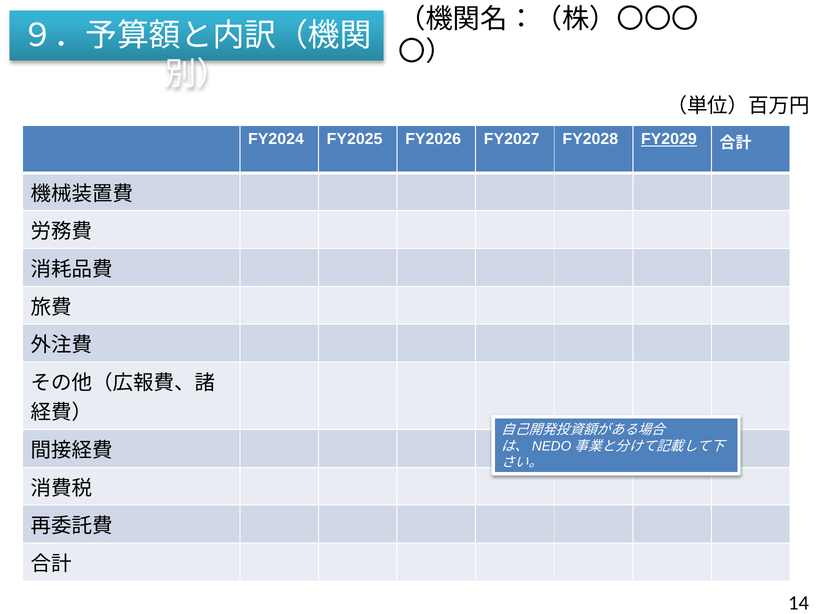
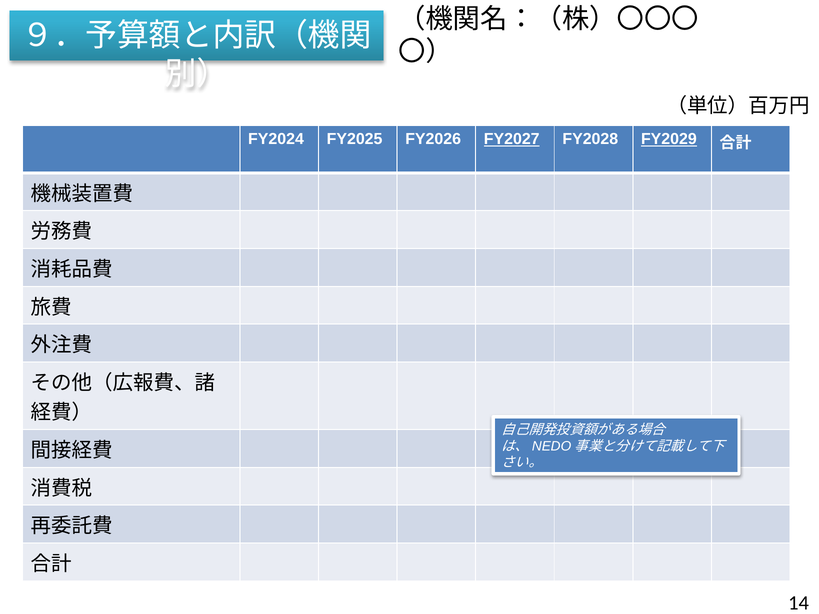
FY2027 underline: none -> present (512, 139)
